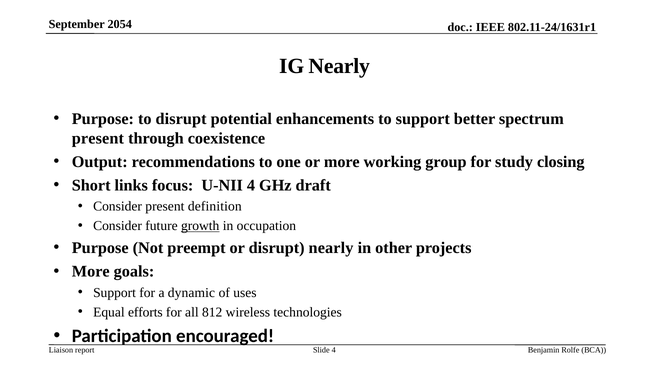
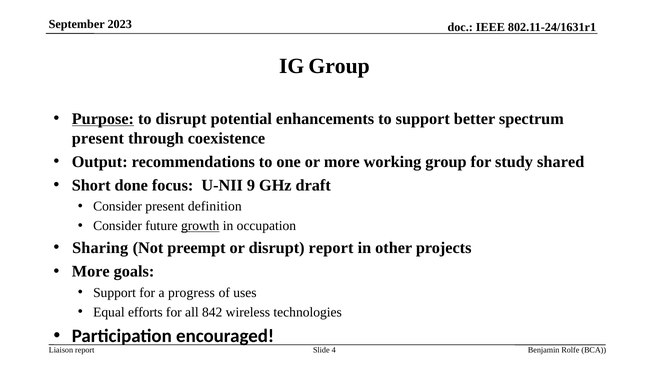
2054: 2054 -> 2023 (120, 24)
IG Nearly: Nearly -> Group (339, 66)
Purpose underline: none -> present (103, 119)
closing: closing -> shared (561, 162)
links: links -> done (131, 185)
U-NII 4: 4 -> 9 (251, 185)
Purpose: Purpose -> Sharing (100, 248)
disrupt nearly: nearly -> report (331, 248)
dynamic: dynamic -> progress (191, 293)
812: 812 -> 842 (212, 312)
